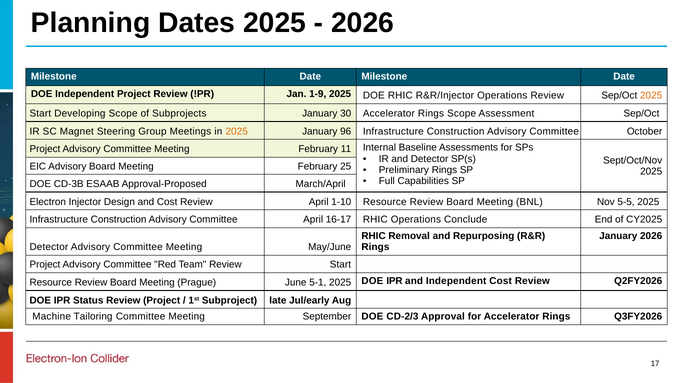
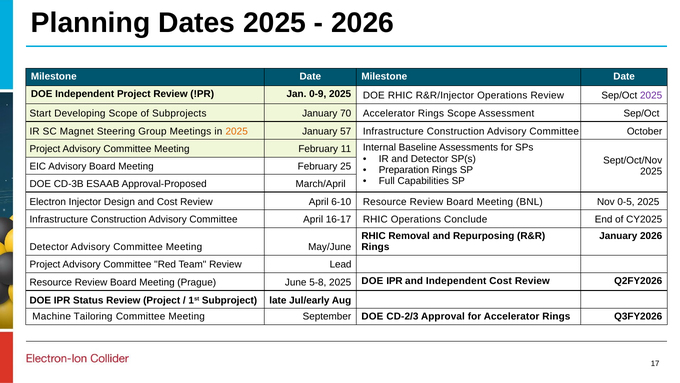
1-9: 1-9 -> 0-9 (318, 94)
2025 colour: orange -> purple (651, 96)
30: 30 -> 70 (346, 113)
96: 96 -> 57 (346, 131)
Preliminary: Preliminary -> Preparation (404, 170)
1-10: 1-10 -> 6-10 (341, 202)
5-5: 5-5 -> 0-5 (626, 202)
Review Start: Start -> Lead (341, 264)
5-1: 5-1 -> 5-8 (318, 282)
